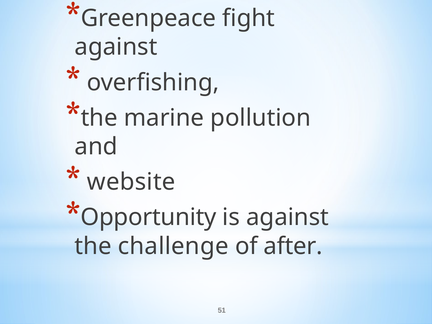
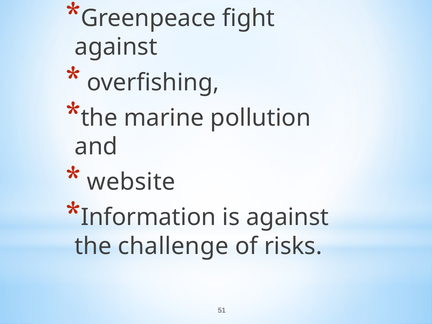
Opportunity: Opportunity -> Information (148, 217)
after: after -> risks (293, 246)
